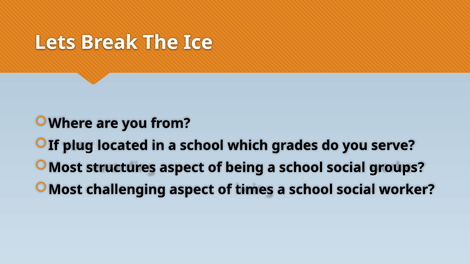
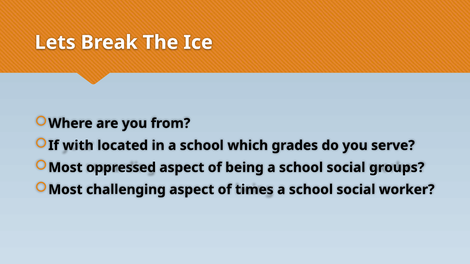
plug: plug -> with (78, 146)
structures: structures -> oppressed (121, 168)
